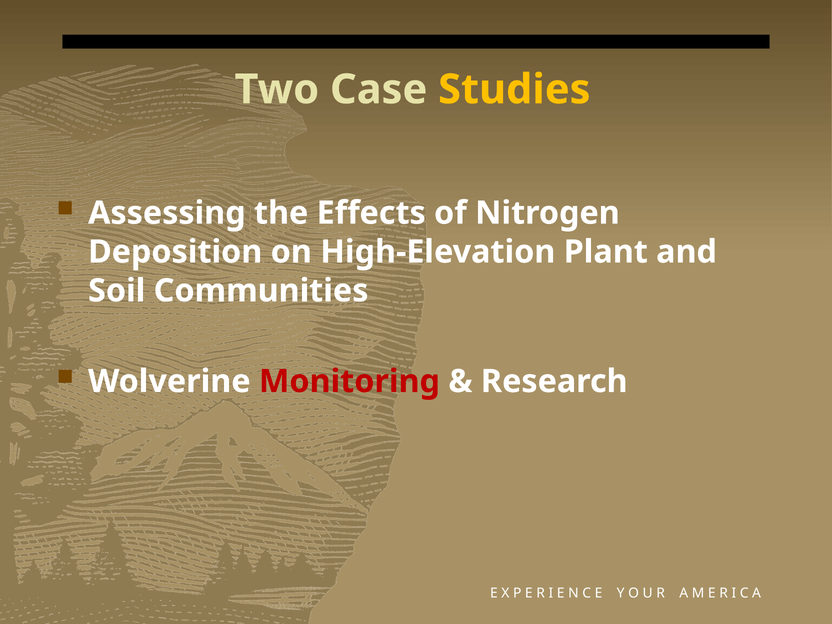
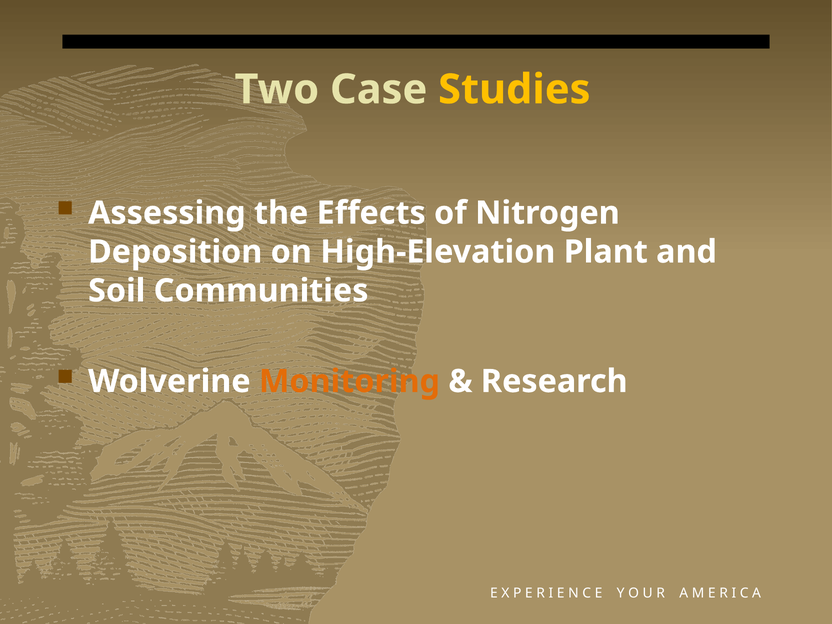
Monitoring colour: red -> orange (349, 381)
